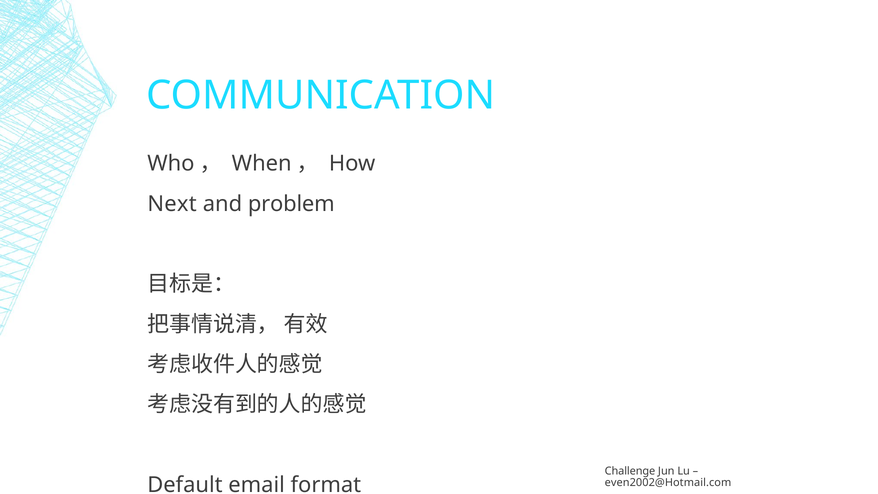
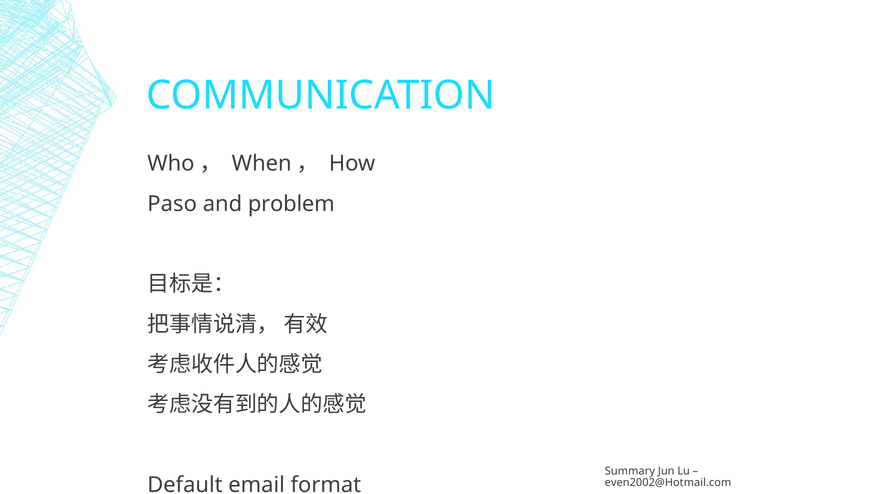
Next: Next -> Paso (172, 204)
Challenge: Challenge -> Summary (630, 471)
